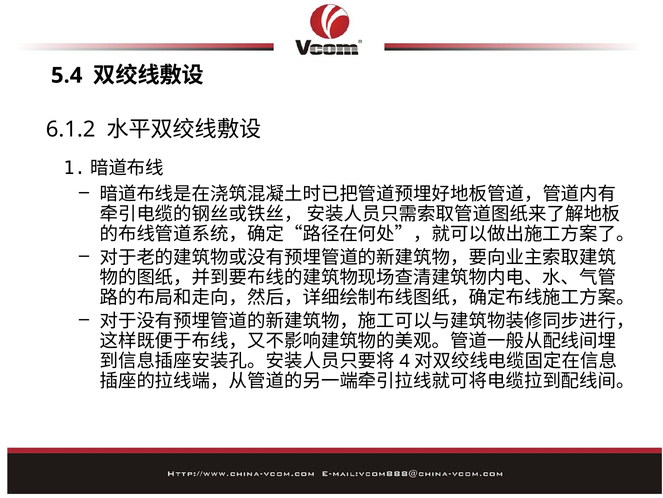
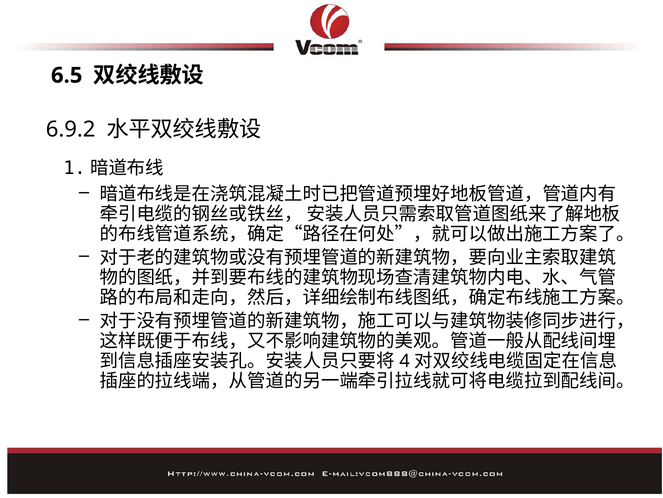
5.4: 5.4 -> 6.5 (67, 75)
6.1.2: 6.1.2 -> 6.9.2 (71, 129)
